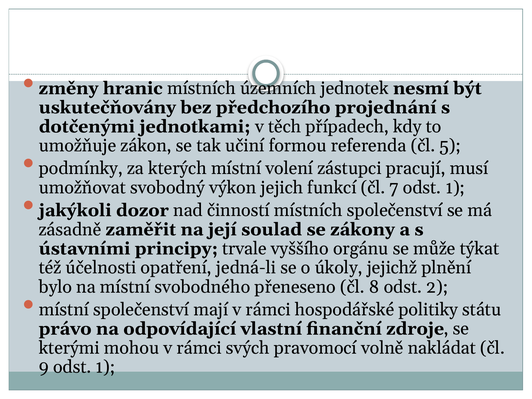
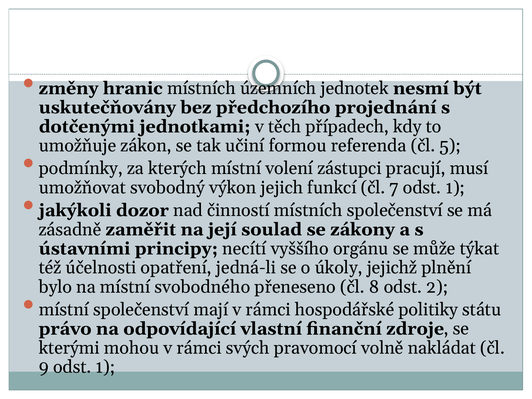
trvale: trvale -> necítí (244, 249)
